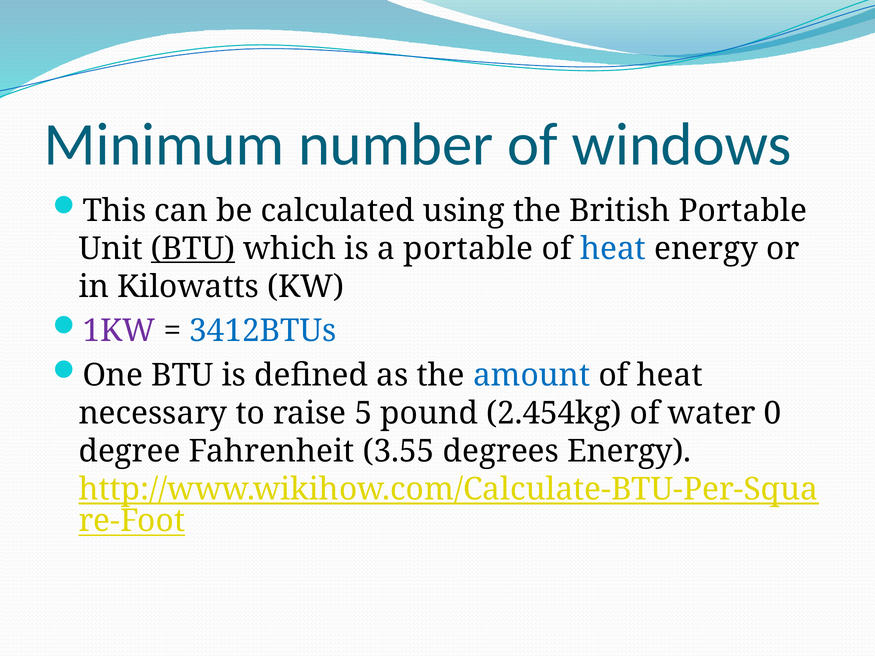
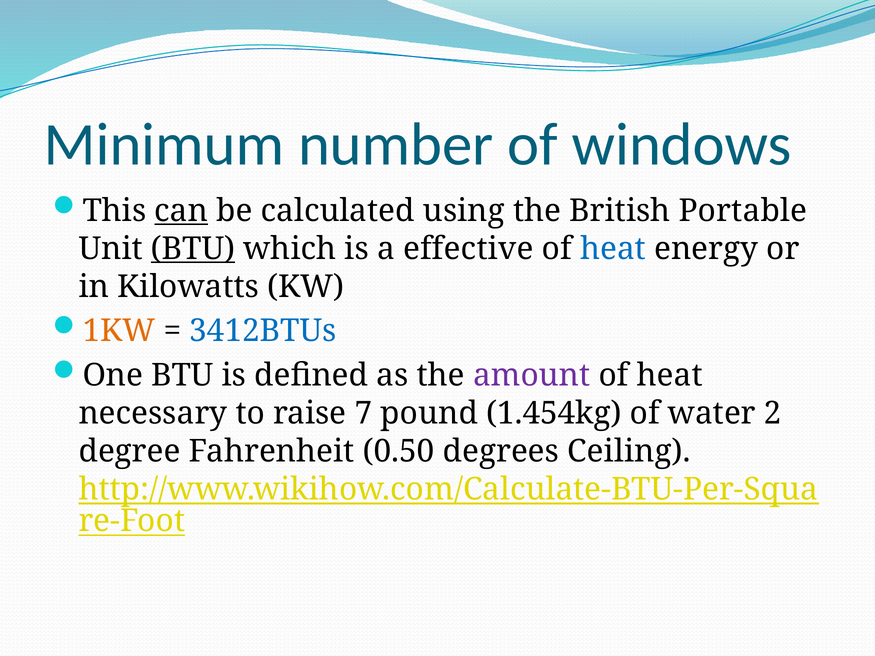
can underline: none -> present (181, 211)
a portable: portable -> effective (468, 249)
1KW colour: purple -> orange (119, 331)
amount colour: blue -> purple (532, 375)
5: 5 -> 7 (363, 413)
2.454kg: 2.454kg -> 1.454kg (554, 413)
0: 0 -> 2 (773, 413)
3.55: 3.55 -> 0.50 (399, 451)
degrees Energy: Energy -> Ceiling (629, 451)
